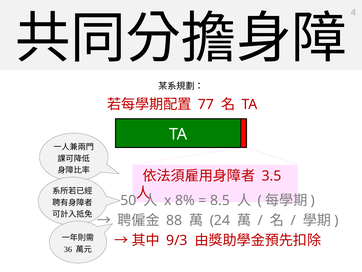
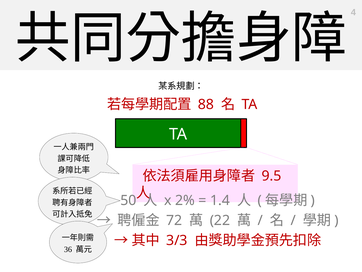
77: 77 -> 88 (206, 104)
3.5: 3.5 -> 9.5 (272, 176)
8%: 8% -> 2% (185, 200)
8.5: 8.5 -> 1.4 (220, 200)
88: 88 -> 72 (174, 220)
24: 24 -> 22 (220, 220)
9/3: 9/3 -> 3/3 (177, 240)
